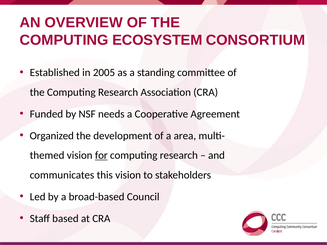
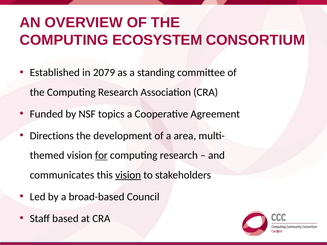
2005: 2005 -> 2079 (104, 73)
needs: needs -> topics (111, 114)
Organized: Organized -> Directions (52, 136)
vision underline: none -> present (128, 175)
